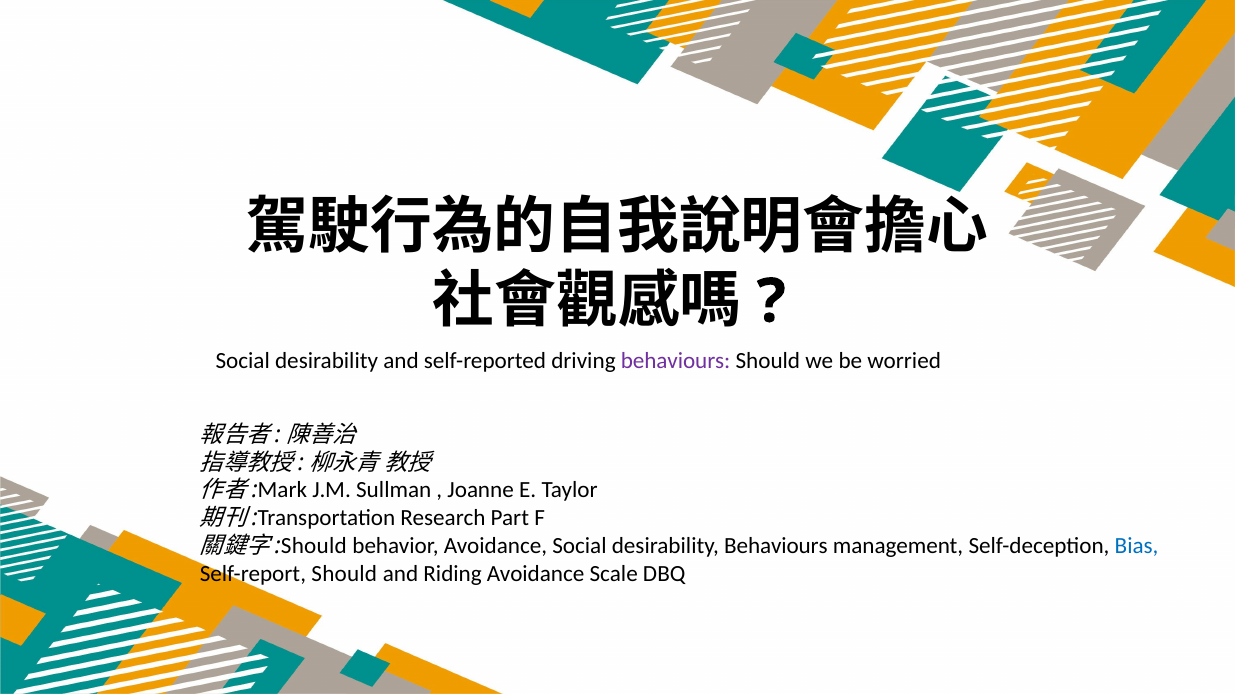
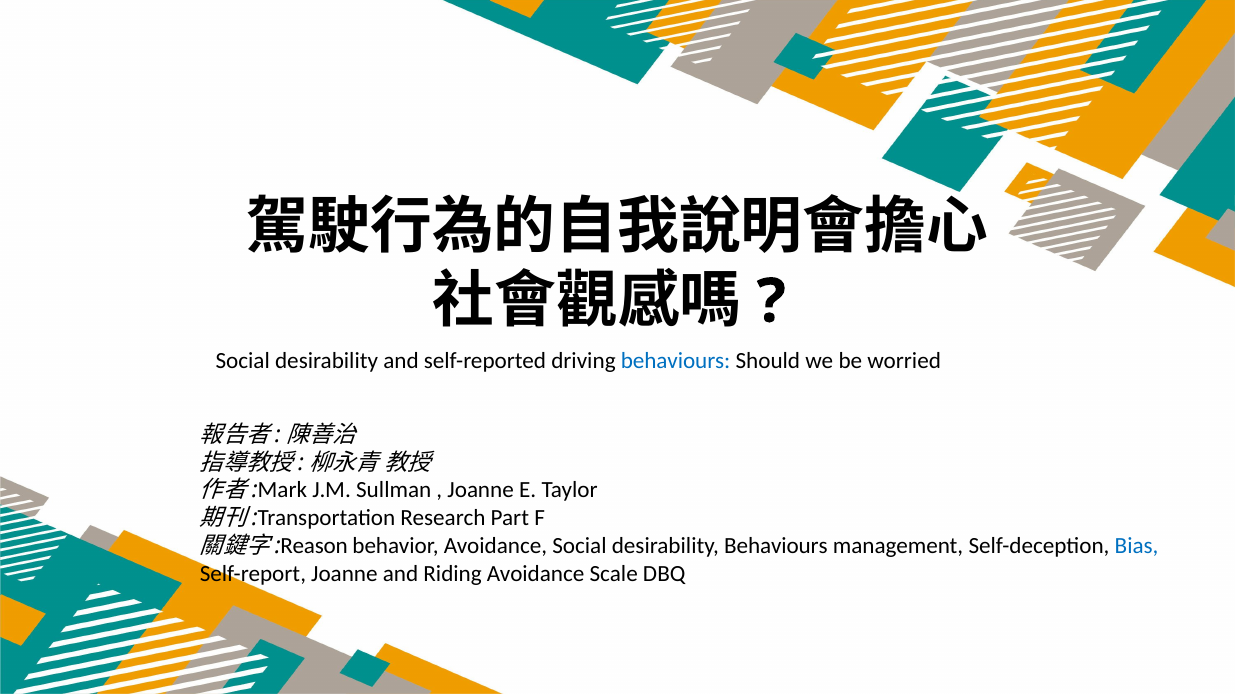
behaviours colour: purple -> blue (676, 361)
Should: Should -> Reason (314, 546)
Self-report Should: Should -> Joanne (344, 574)
